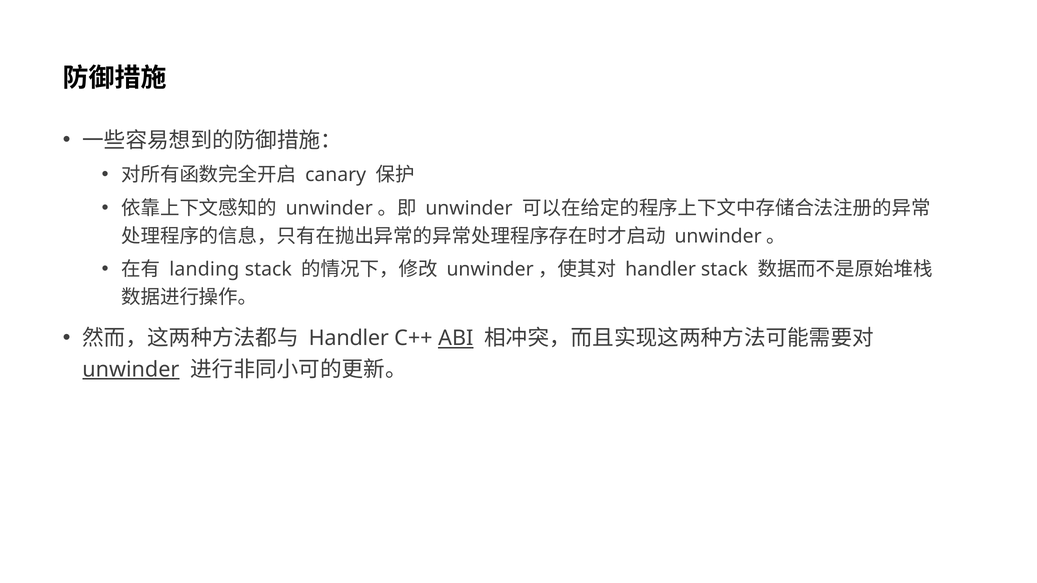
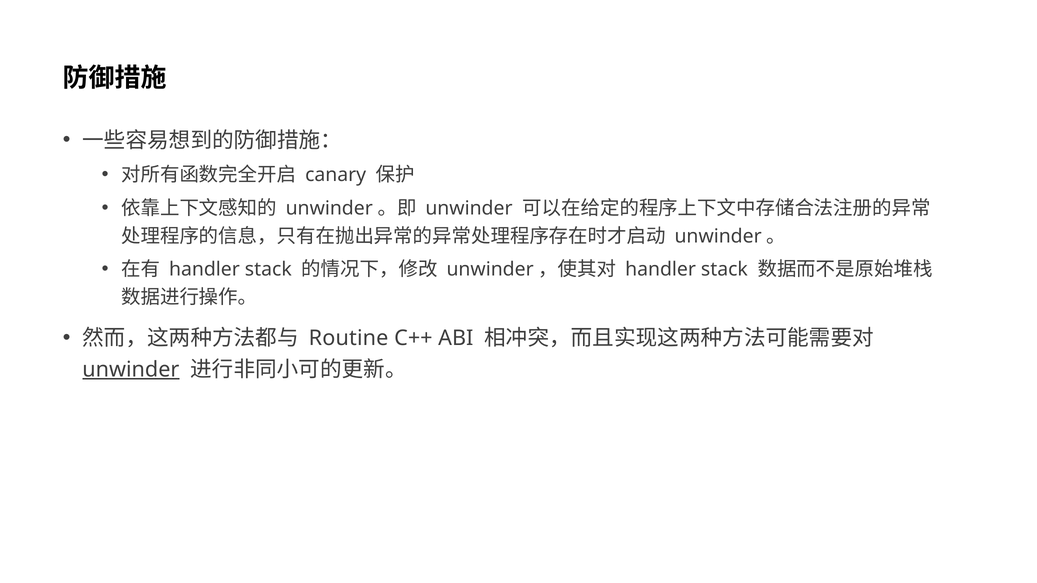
landing: landing -> handler (204, 270)
Handler: Handler -> Routine (349, 339)
ABI underline: present -> none (456, 339)
